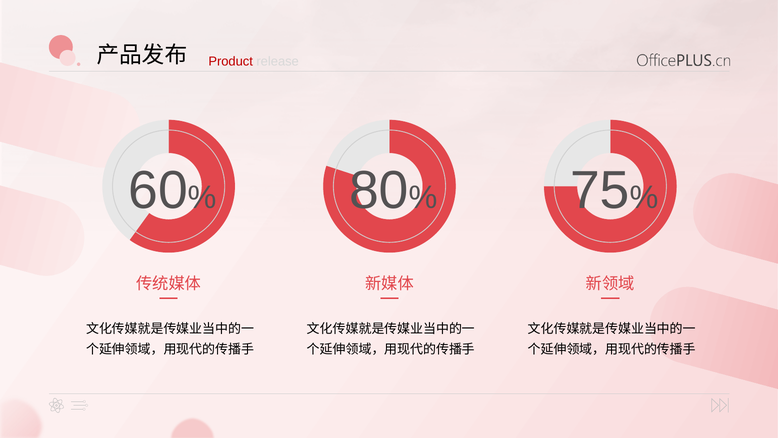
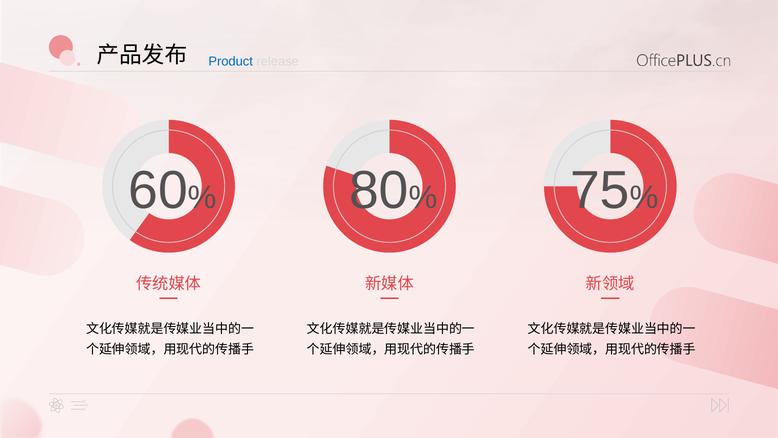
Product colour: red -> blue (231, 61)
